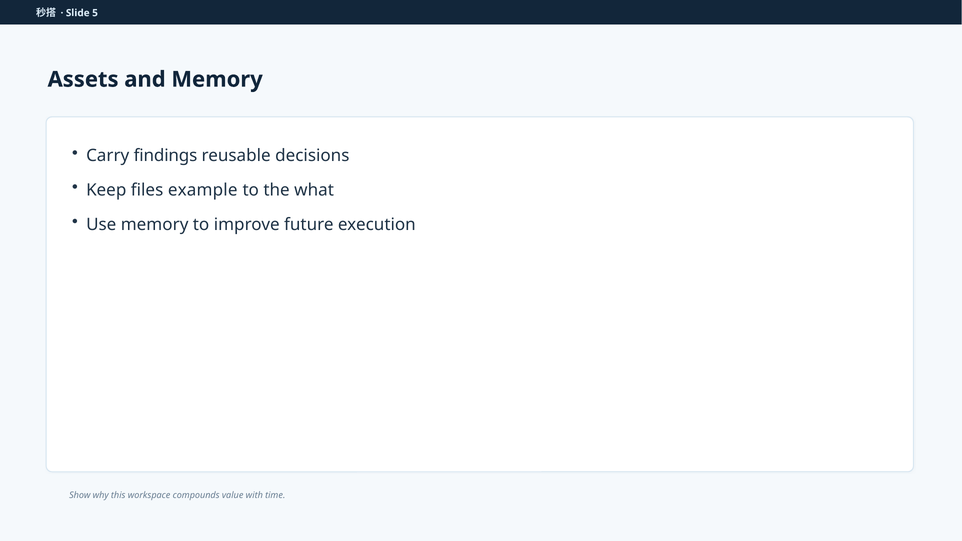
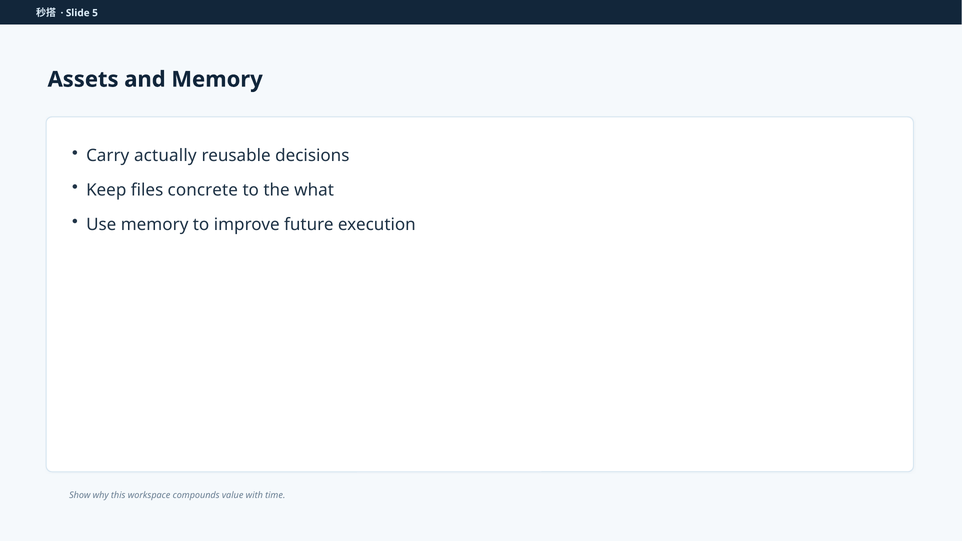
findings: findings -> actually (165, 156)
example: example -> concrete (203, 190)
